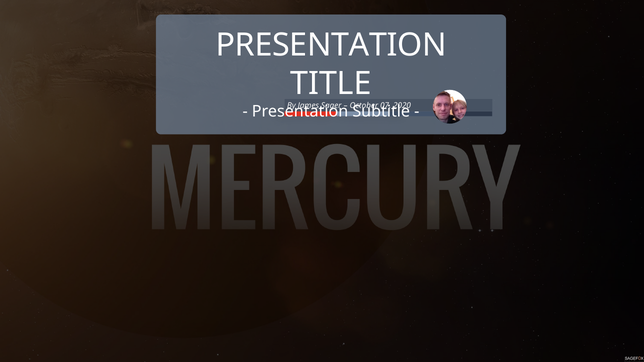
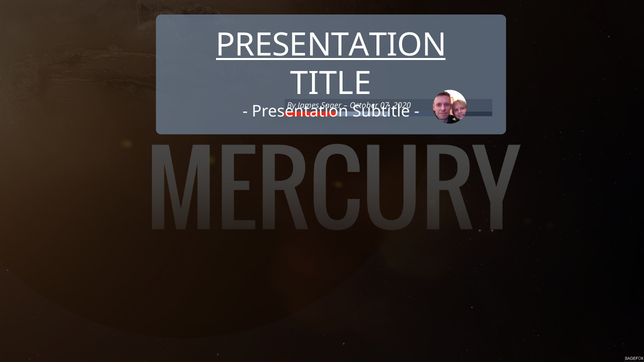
PRESENTATION underline: none -> present (331, 45)
